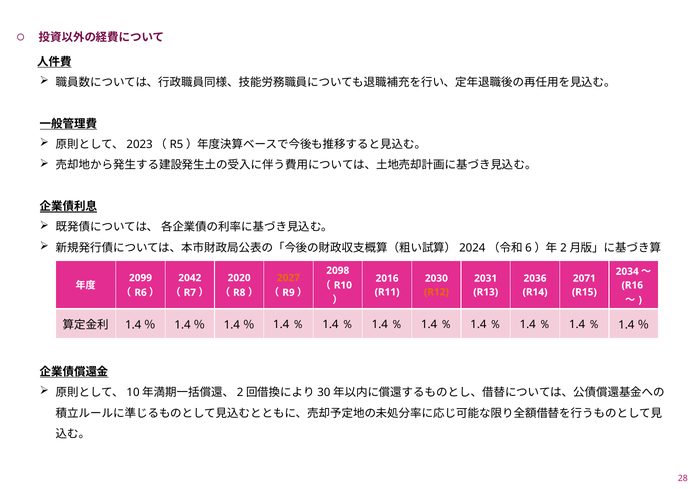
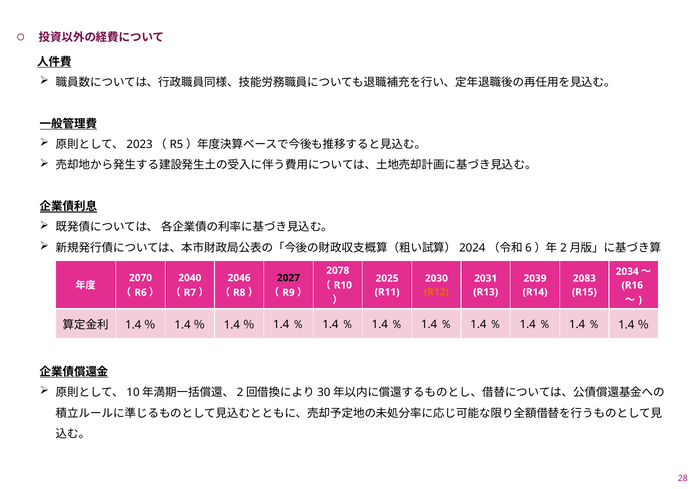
2098: 2098 -> 2078 (338, 270)
2099: 2099 -> 2070 (140, 278)
2042: 2042 -> 2040 (190, 278)
2020: 2020 -> 2046 (239, 278)
2027 colour: orange -> black (288, 278)
2016: 2016 -> 2025 (387, 278)
2036: 2036 -> 2039 (535, 278)
2071: 2071 -> 2083 (584, 278)
